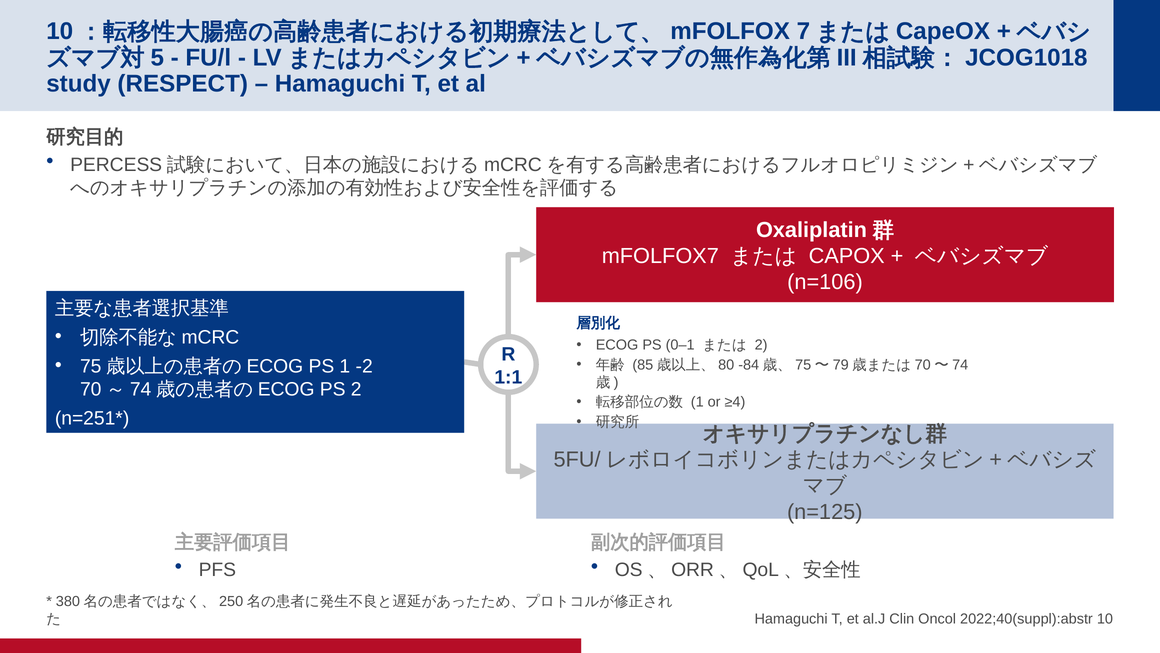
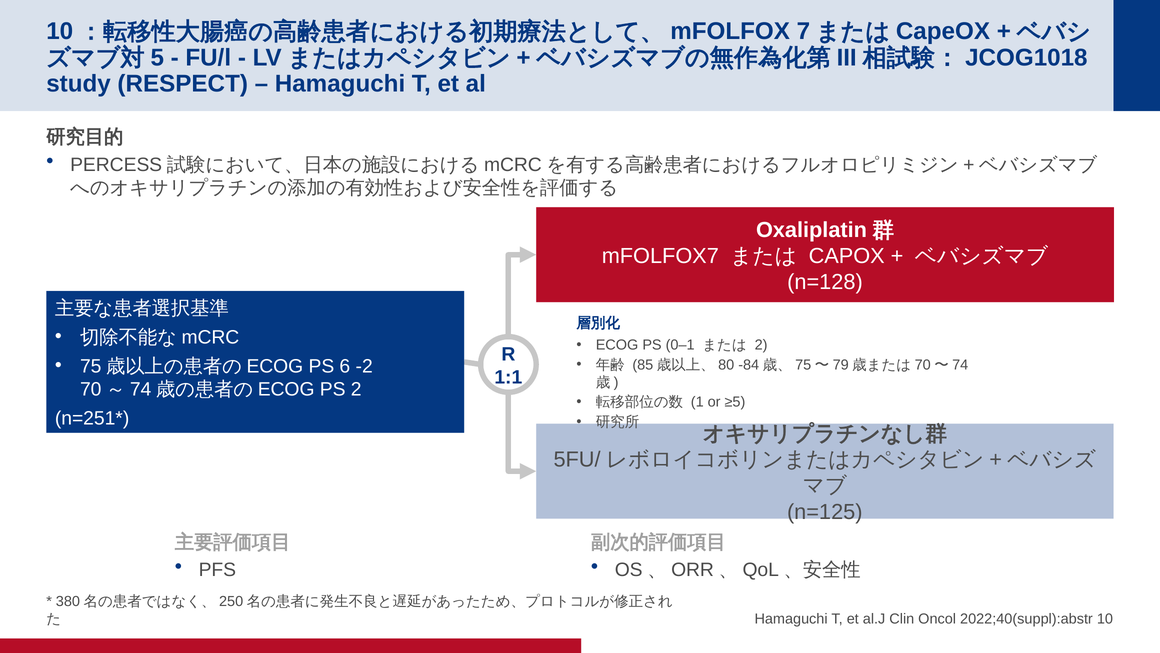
n=106: n=106 -> n=128 (825, 282)
PS 1: 1 -> 6 (345, 366)
≥4: ≥4 -> ≥5 (735, 402)
